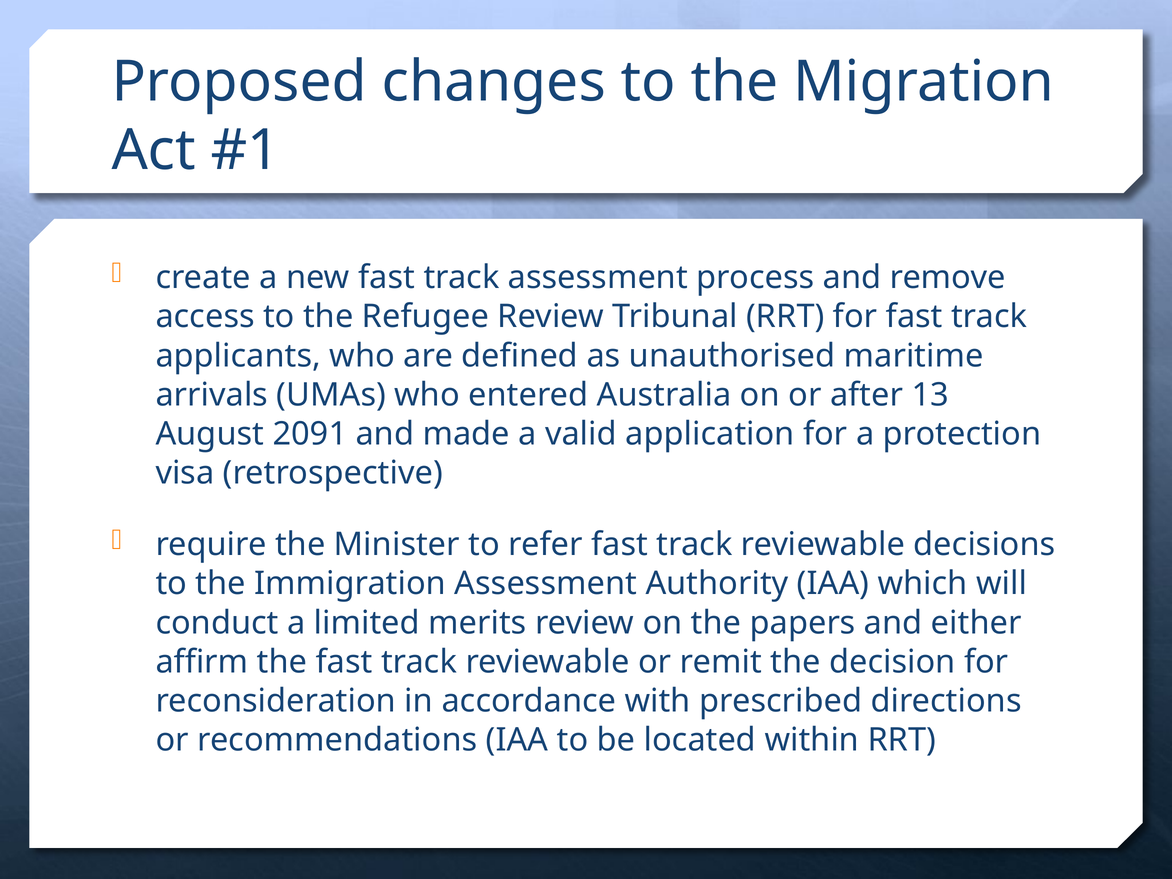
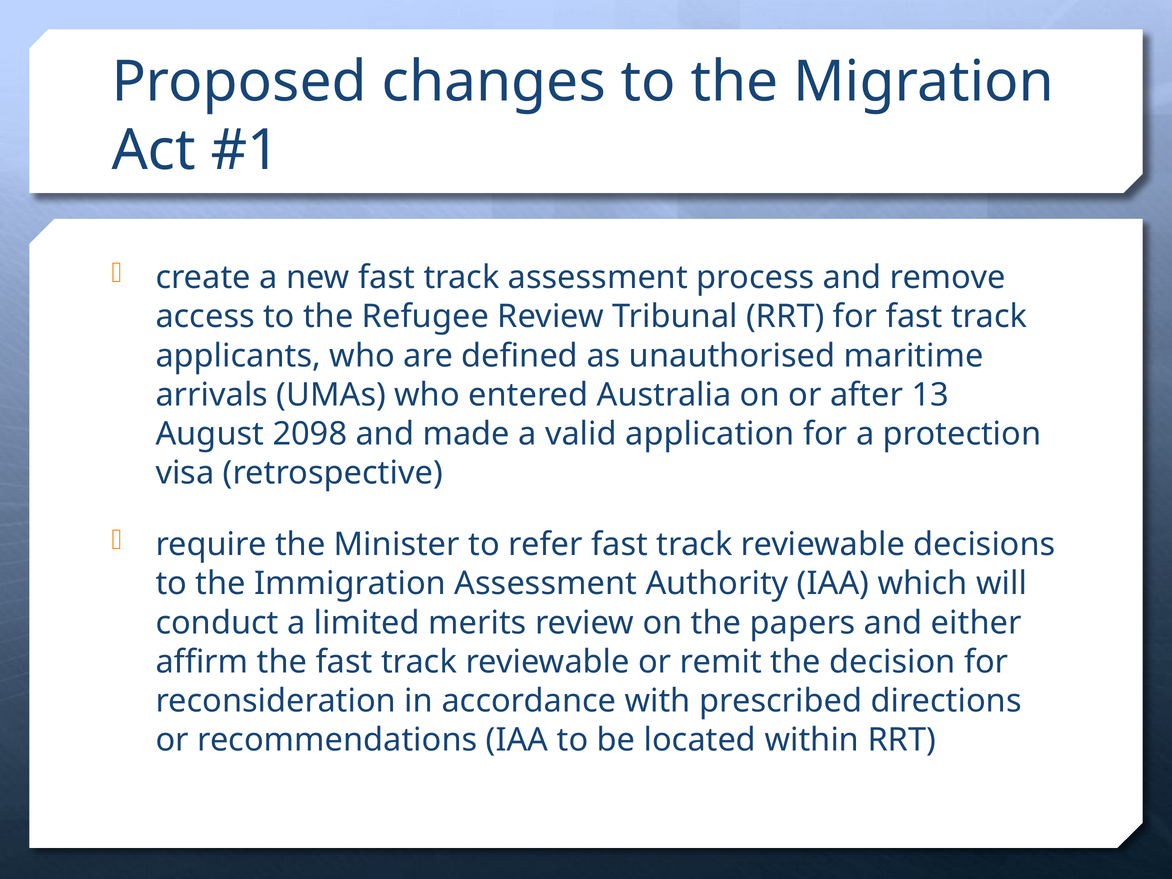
2091: 2091 -> 2098 (310, 434)
